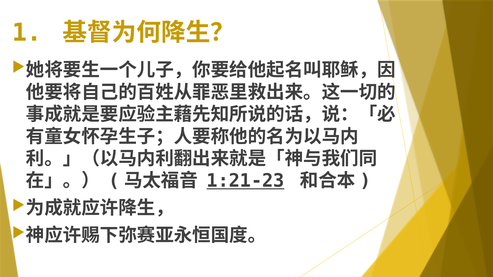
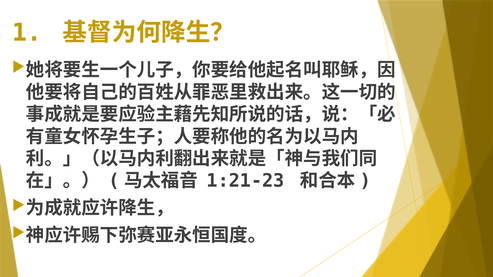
1:21-23 underline: present -> none (245, 181)
